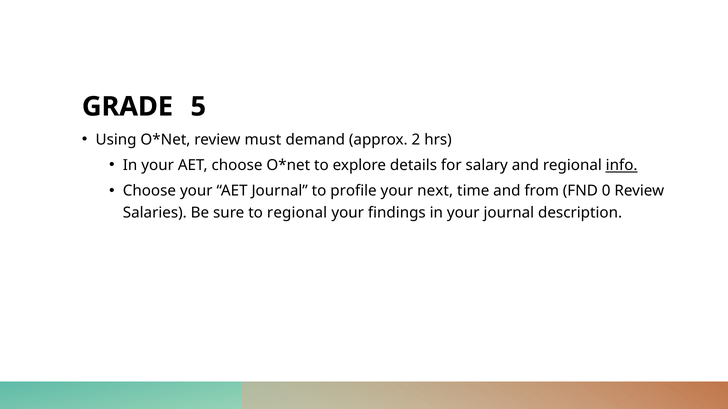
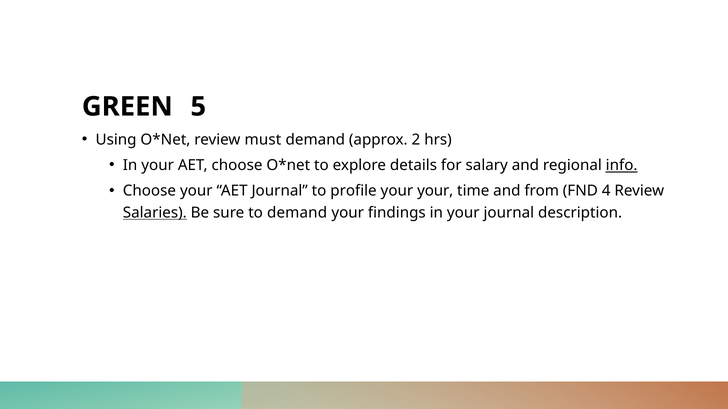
GRADE: GRADE -> GREEN (127, 107)
your next: next -> your (435, 191)
0: 0 -> 4 (606, 191)
Salaries underline: none -> present (155, 213)
to regional: regional -> demand (297, 213)
